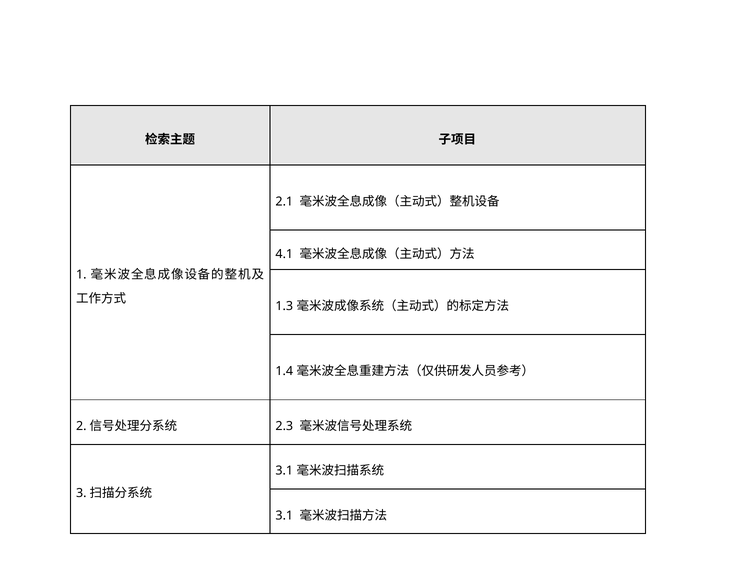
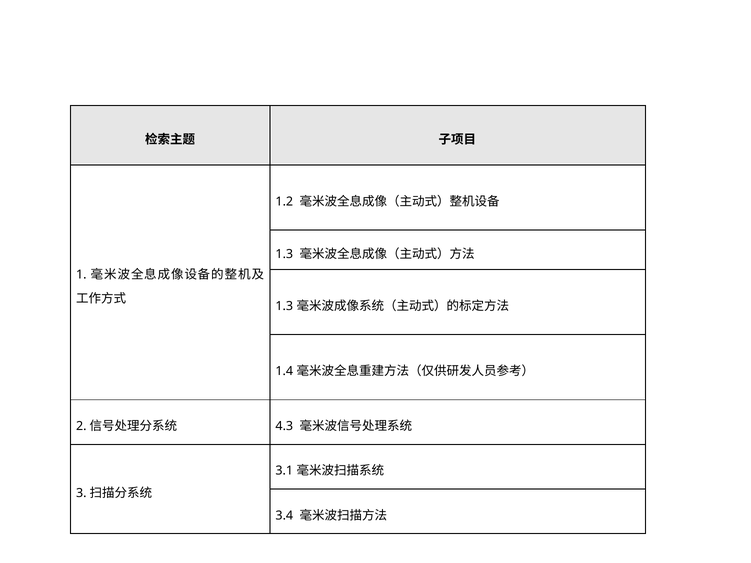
2.1: 2.1 -> 1.2 (284, 202)
4.1: 4.1 -> 1.3 (284, 254)
2.3: 2.3 -> 4.3 (284, 426)
3.1: 3.1 -> 3.4 (284, 516)
